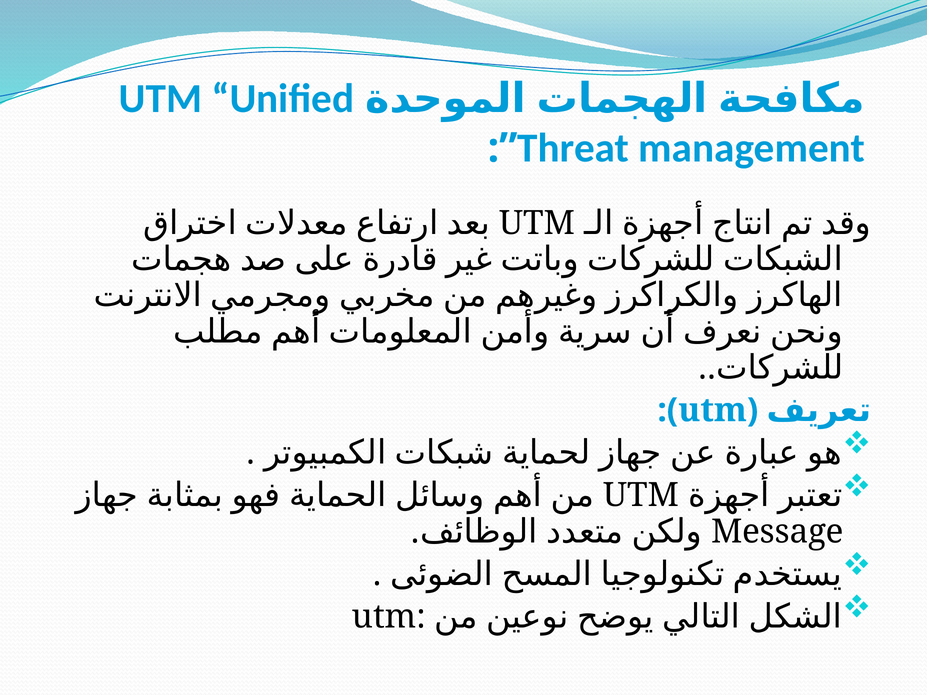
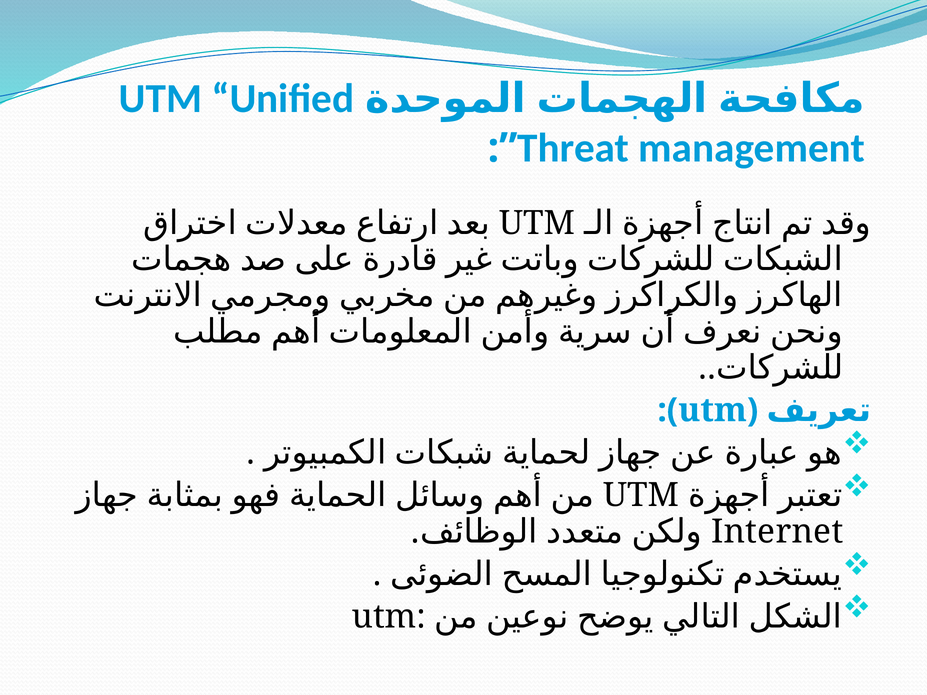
Message: Message -> Internet (777, 532)
